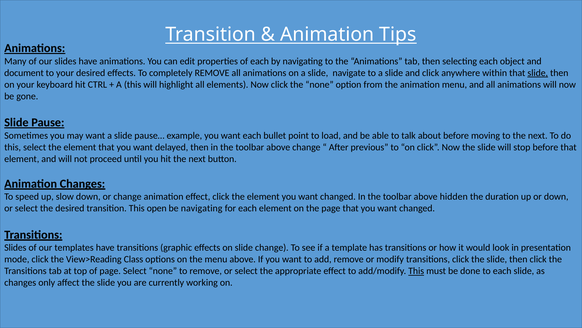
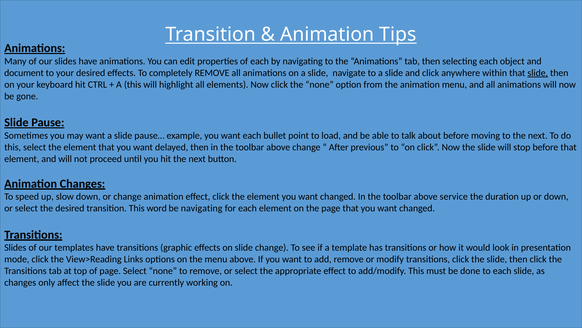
hidden: hidden -> service (454, 196)
open: open -> word (157, 208)
Class: Class -> Links (133, 259)
This underline: present -> none (416, 271)
